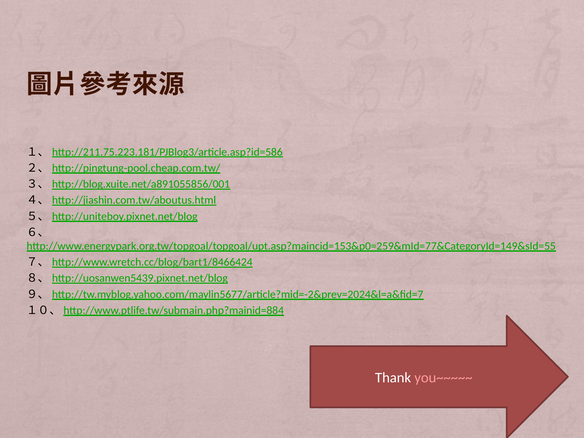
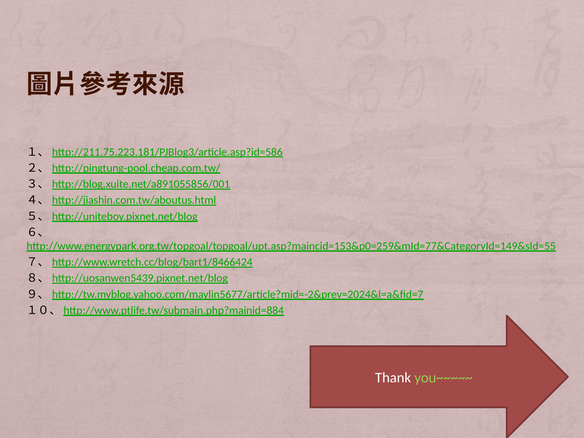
you~~~~~ colour: pink -> light green (443, 378)
